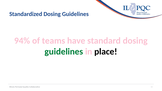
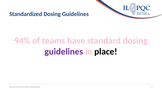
guidelines colour: green -> purple (64, 52)
